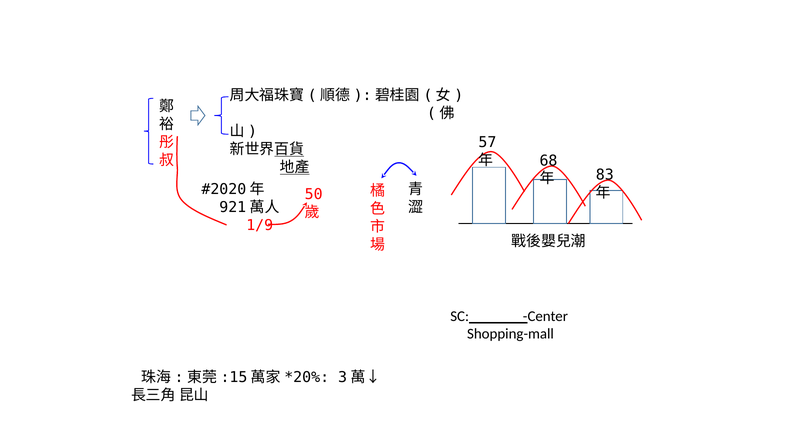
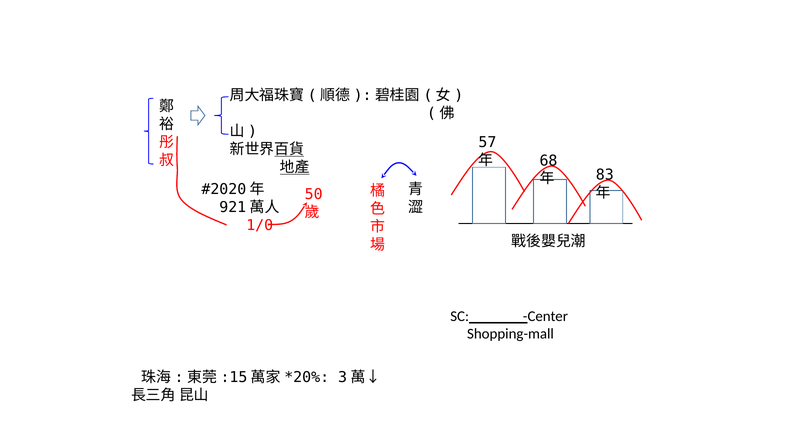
1/9: 1/9 -> 1/0 (260, 225)
